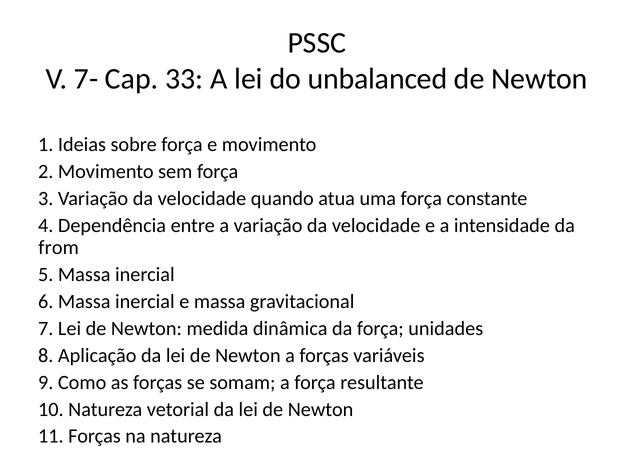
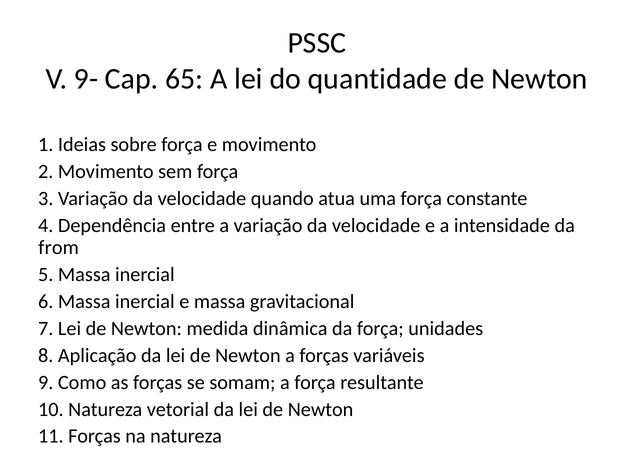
7-: 7- -> 9- (86, 79)
33: 33 -> 65 (184, 79)
unbalanced: unbalanced -> quantidade (377, 79)
